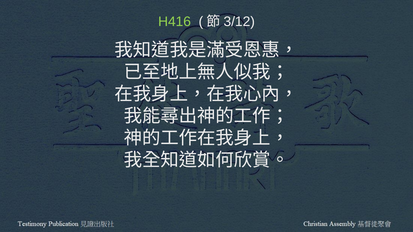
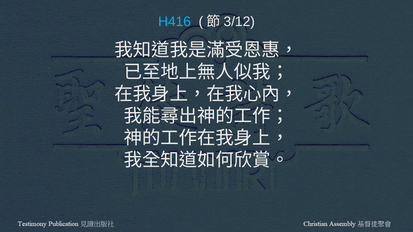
H416 colour: light green -> light blue (175, 22)
